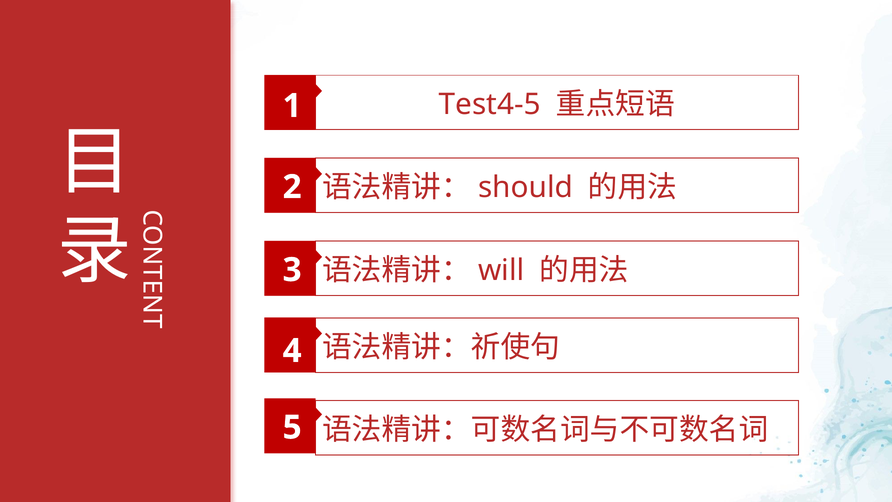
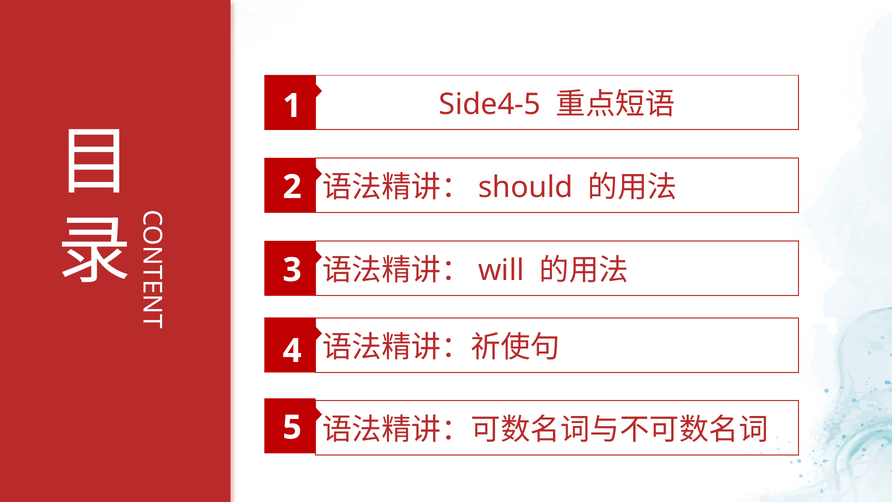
Test4-5: Test4-5 -> Side4-5 (490, 104)
